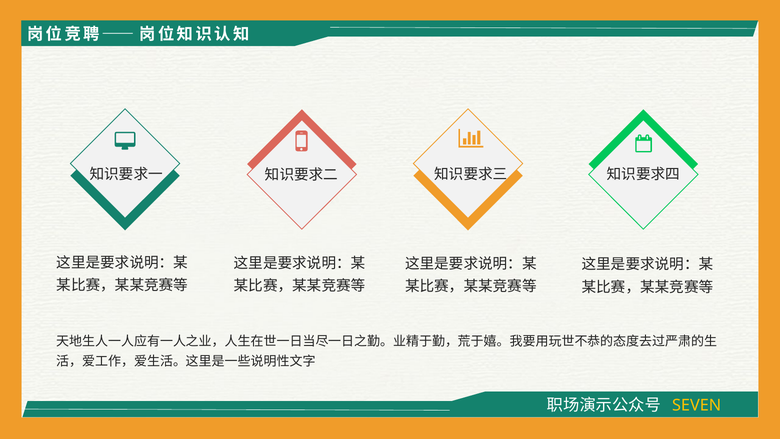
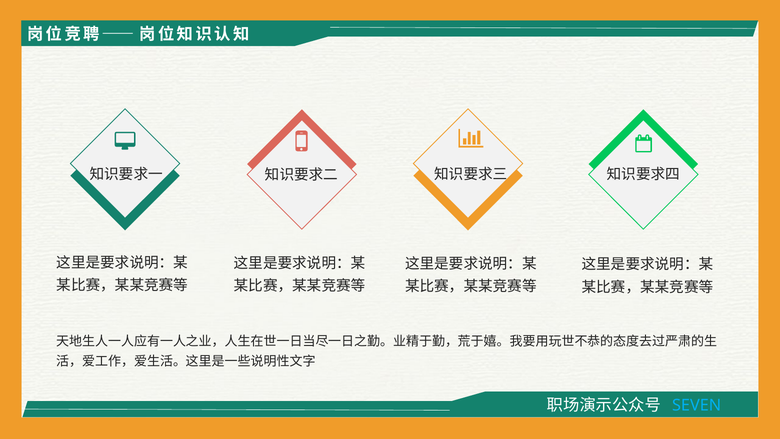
SEVEN colour: yellow -> light blue (697, 405)
